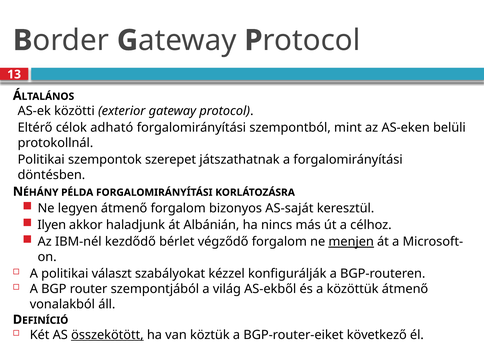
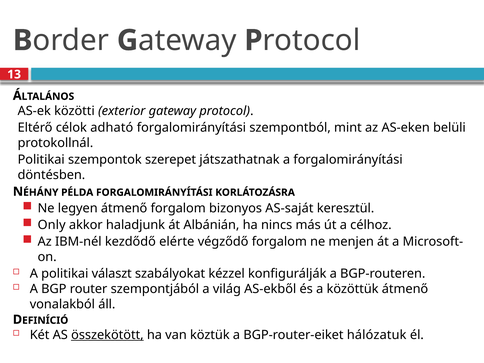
Ilyen: Ilyen -> Only (52, 225)
bérlet: bérlet -> elérte (177, 242)
menjen underline: present -> none (351, 242)
következő: következő -> hálózatuk (377, 335)
